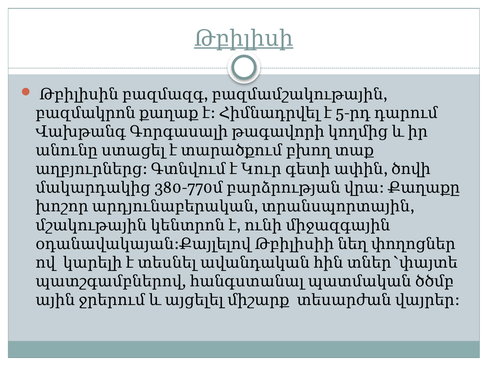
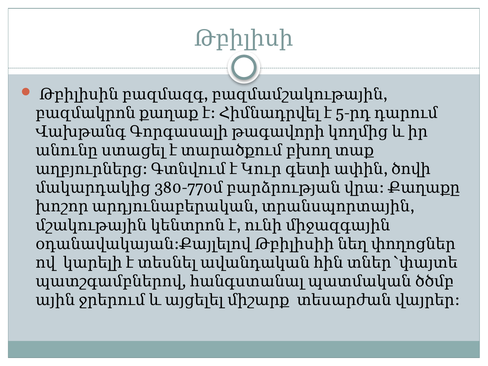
Թբիլիսի underline: present -> none (244, 38)
